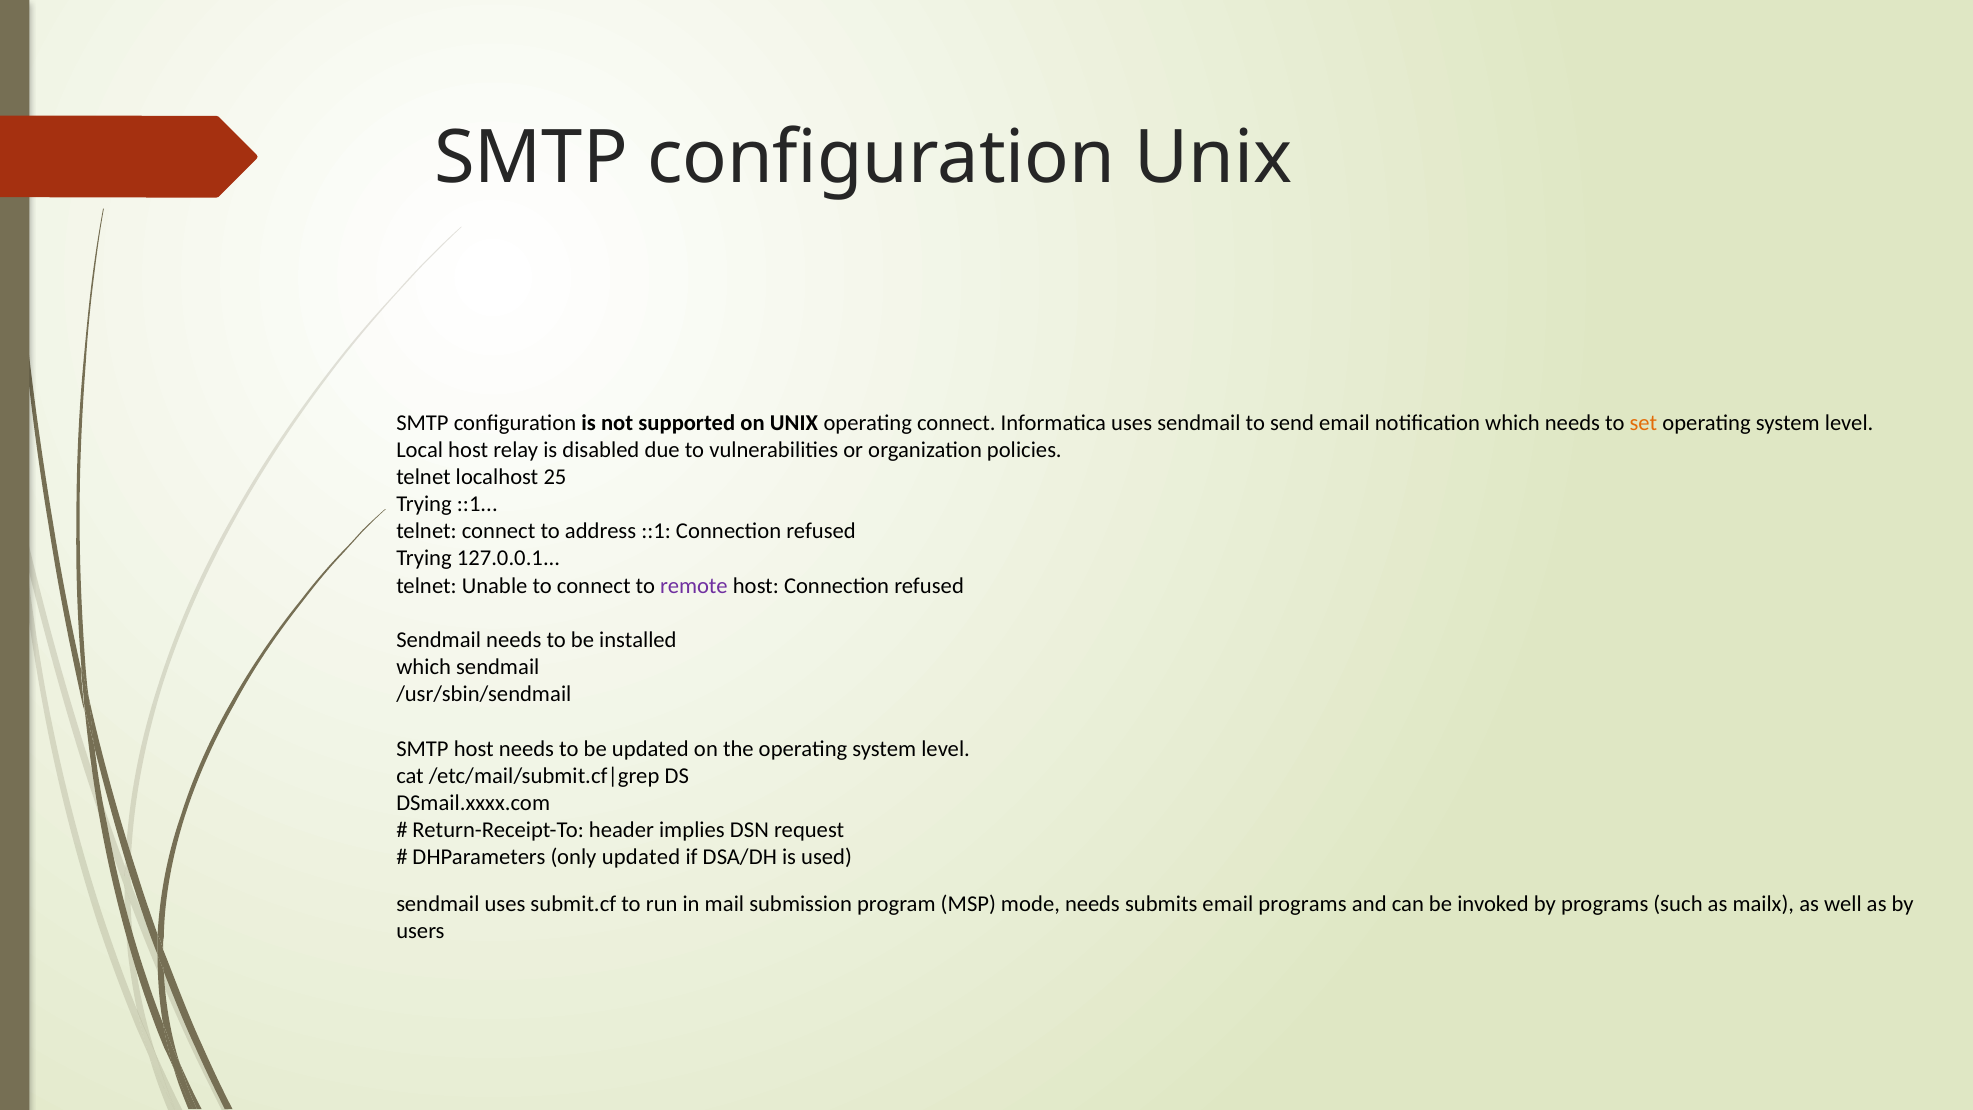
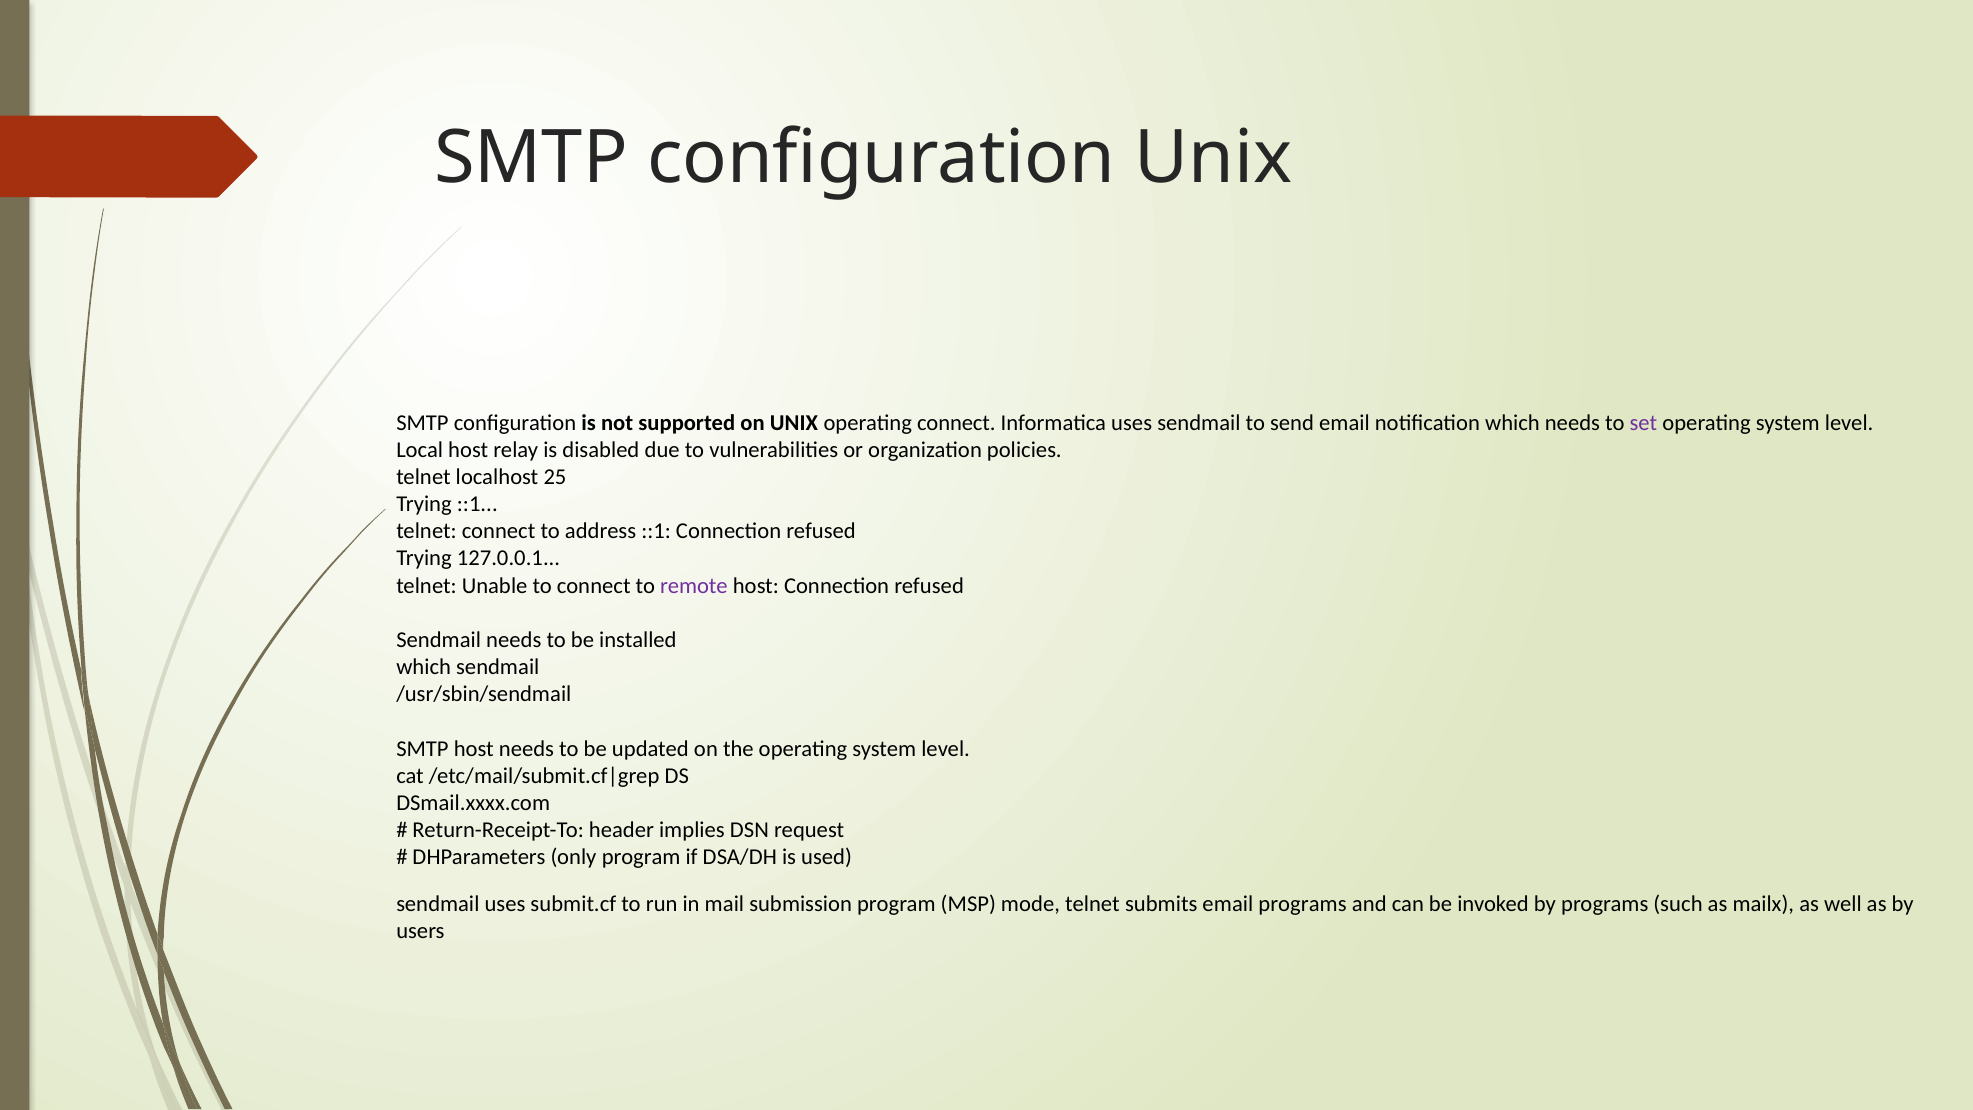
set colour: orange -> purple (1643, 423)
only updated: updated -> program (641, 857)
mode needs: needs -> telnet (1092, 904)
